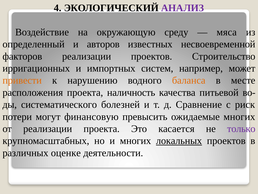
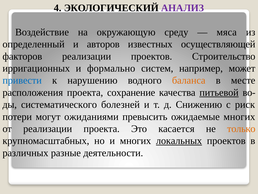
несвоевременной: несвоевременной -> осуществляющей (218, 44)
импортных: импортных -> формально (111, 68)
привести colour: orange -> blue (22, 80)
наличность: наличность -> сохранение (131, 92)
питьевой underline: none -> present (219, 92)
Сравнение: Сравнение -> Снижению (199, 104)
финансовую: финансовую -> ожиданиями (91, 116)
только colour: purple -> orange (241, 128)
оценке: оценке -> разные (66, 153)
